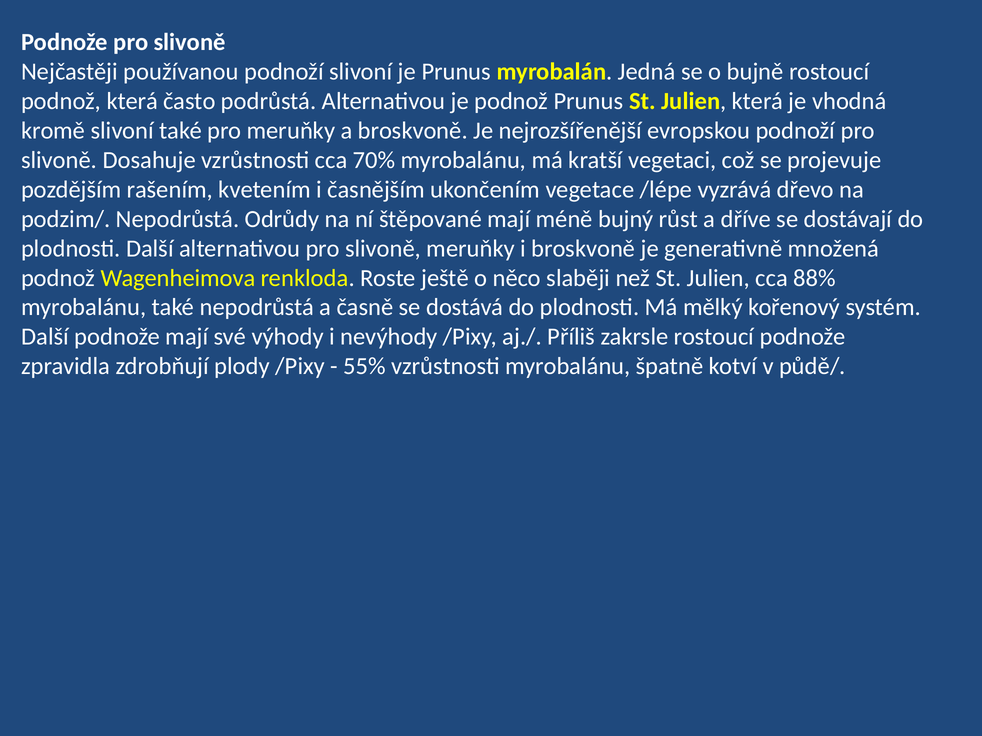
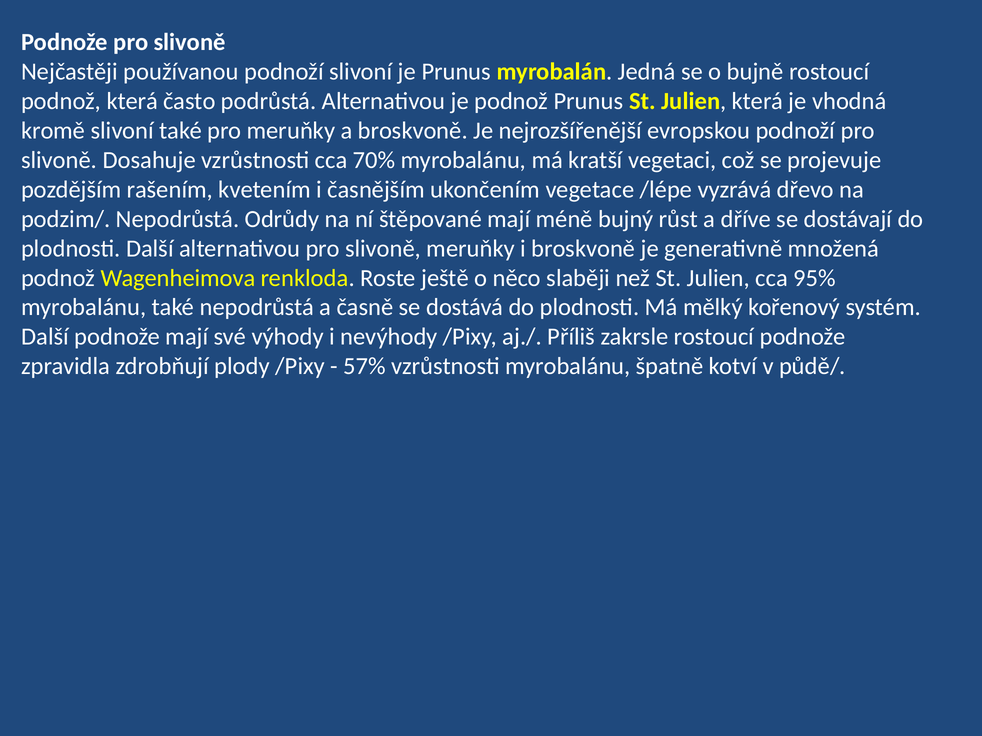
88%: 88% -> 95% (815, 278)
55%: 55% -> 57% (365, 366)
